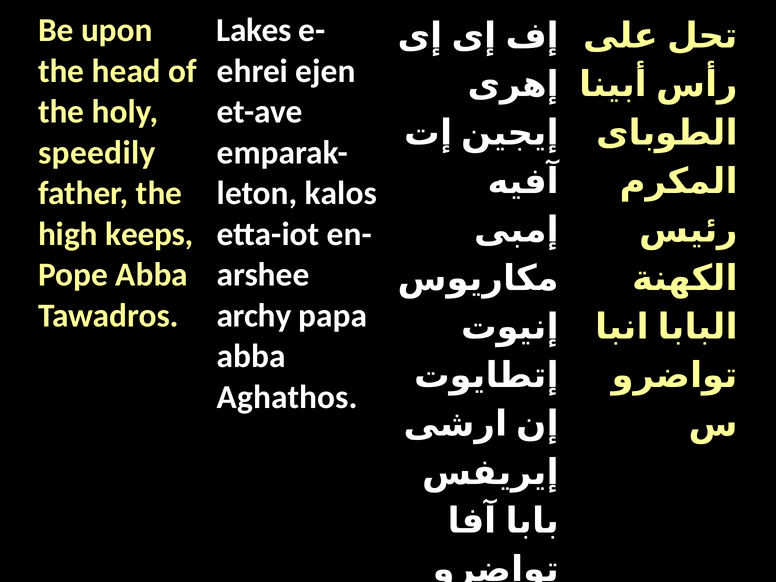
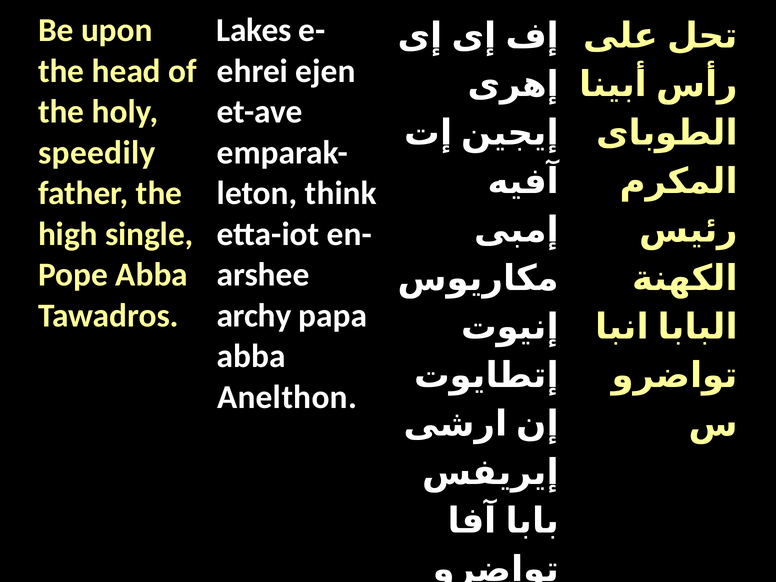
kalos: kalos -> think (341, 193)
keeps: keeps -> single (149, 234)
Aghathos: Aghathos -> Anelthon (287, 397)
